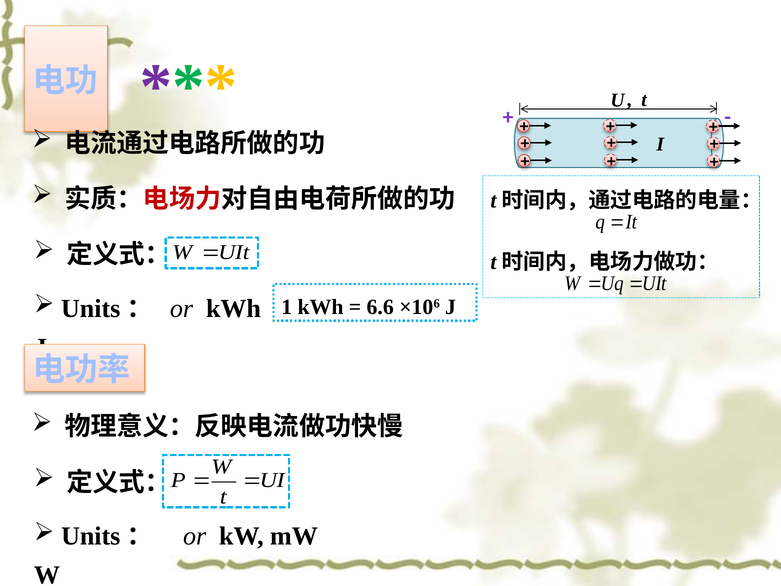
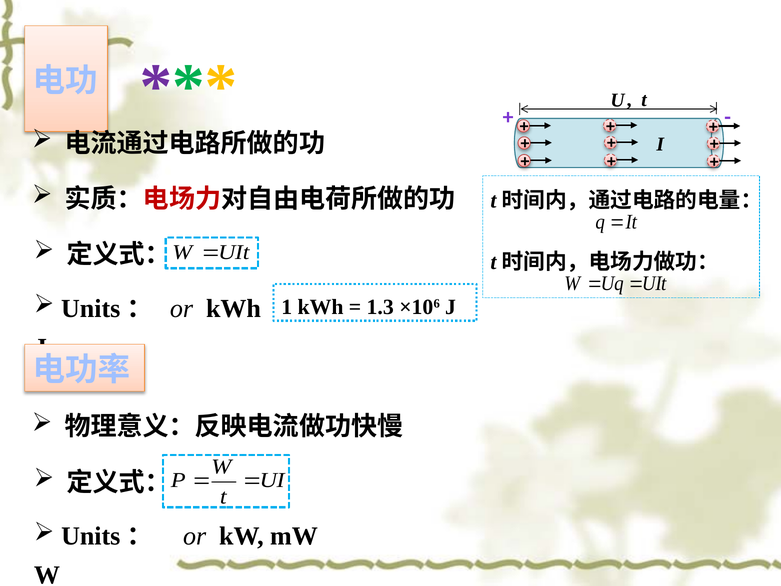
6.6: 6.6 -> 1.3 (380, 307)
